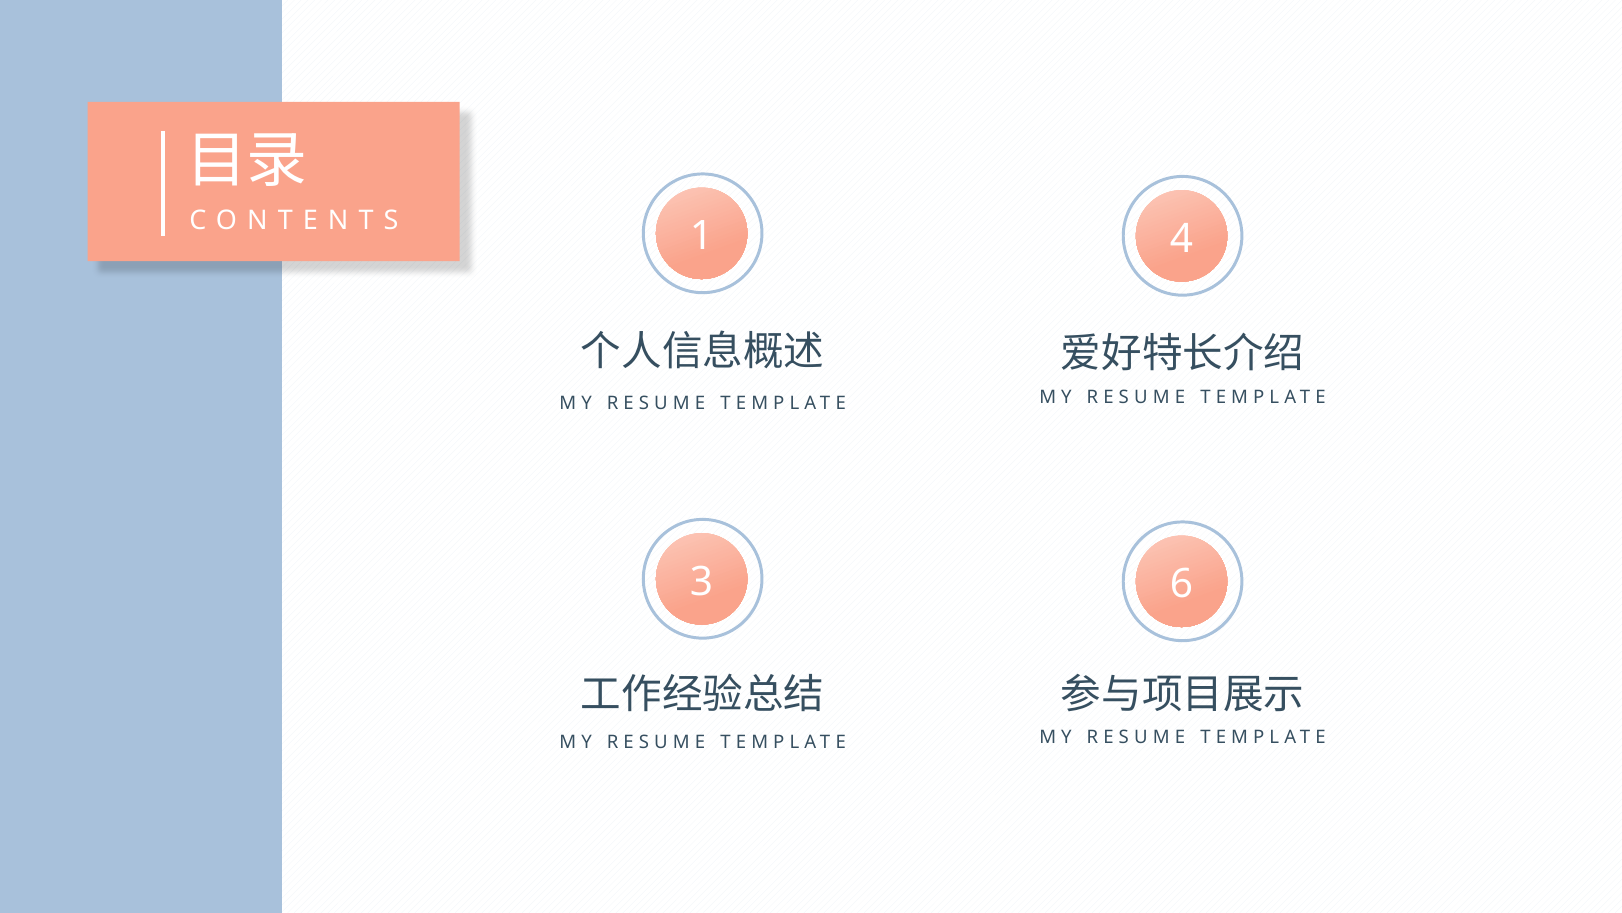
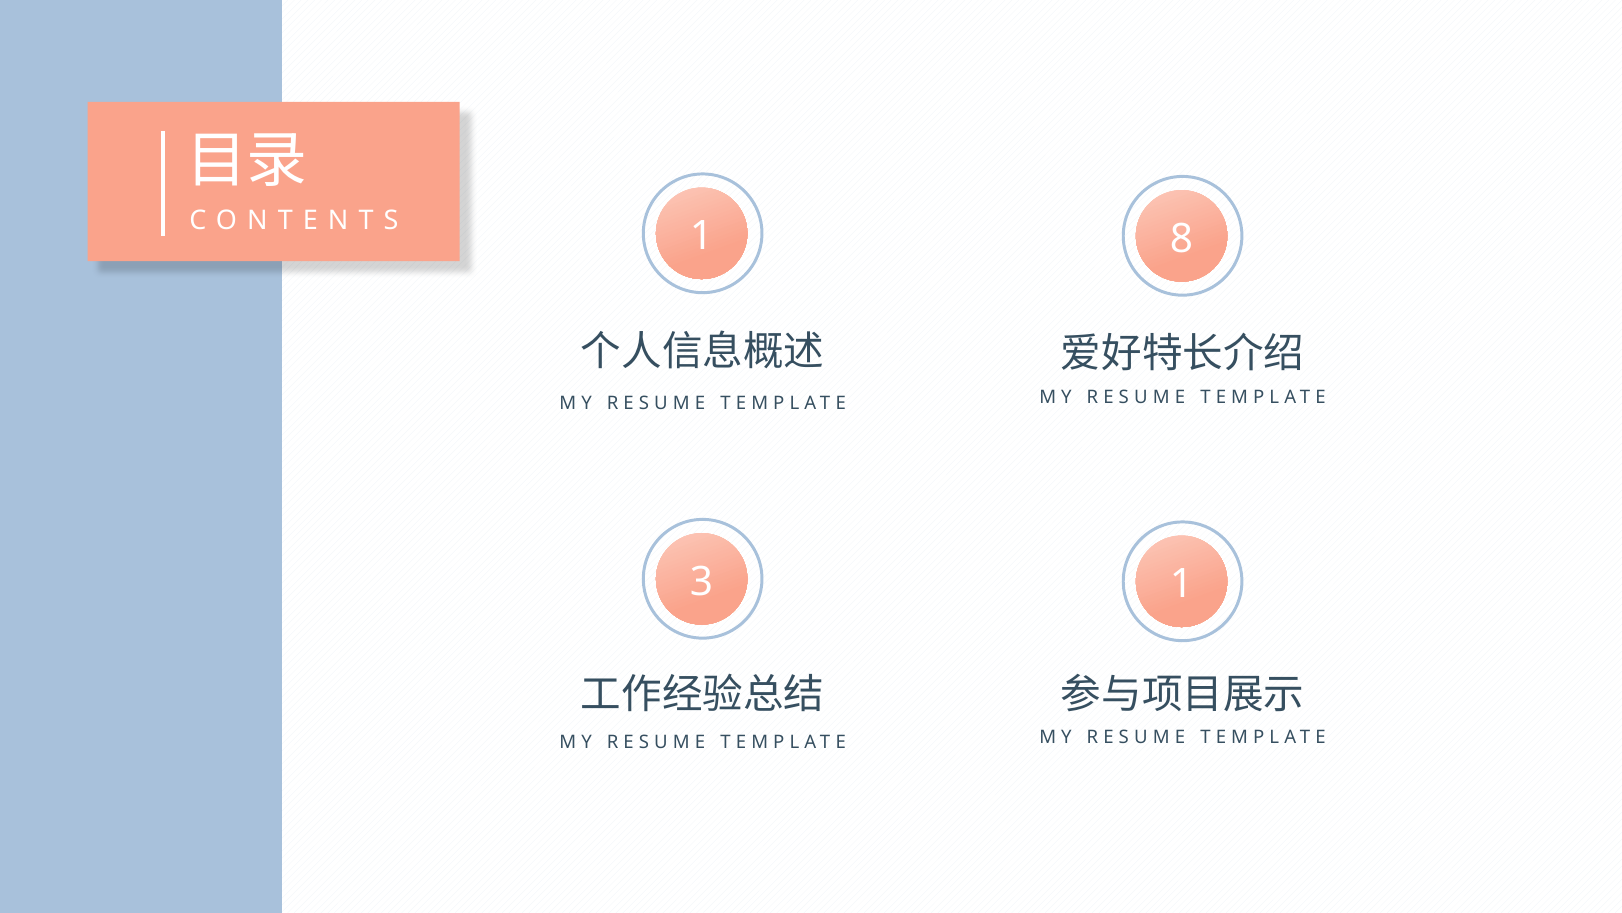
4: 4 -> 8 (1182, 238)
3 6: 6 -> 1 (1182, 584)
